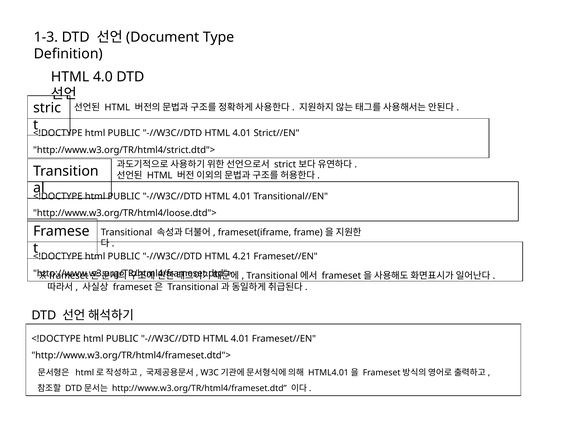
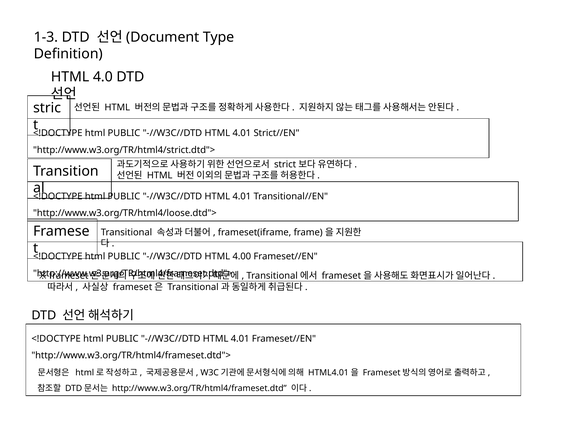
4.21: 4.21 -> 4.00 (242, 257)
